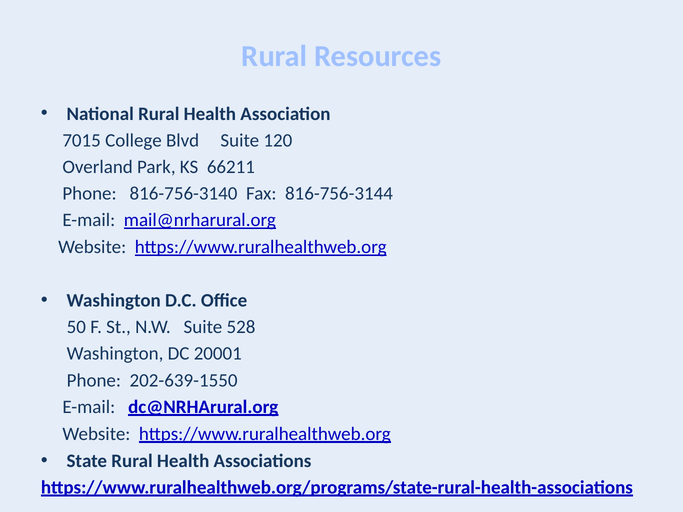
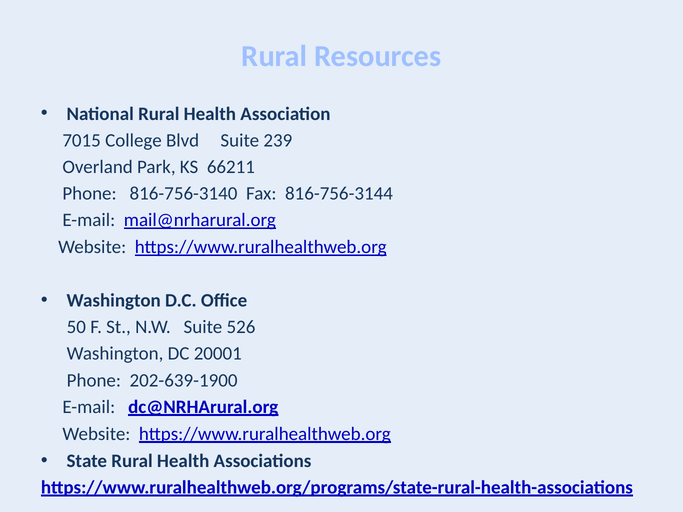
120: 120 -> 239 (278, 140)
528: 528 -> 526 (241, 327)
202-639-1550: 202-639-1550 -> 202-639-1900 (184, 380)
